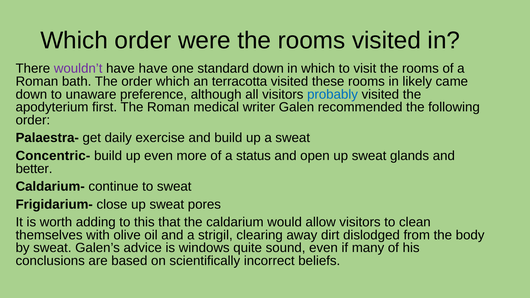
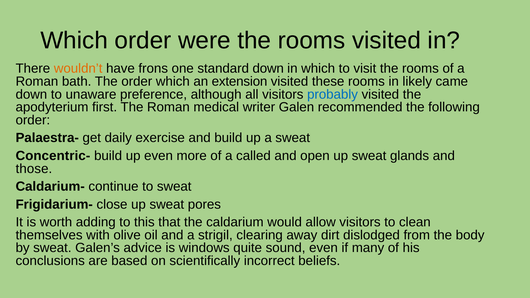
wouldn’t colour: purple -> orange (78, 69)
have have: have -> frons (153, 69)
terracotta: terracotta -> extension (240, 82)
status: status -> called (253, 156)
better: better -> those (34, 169)
